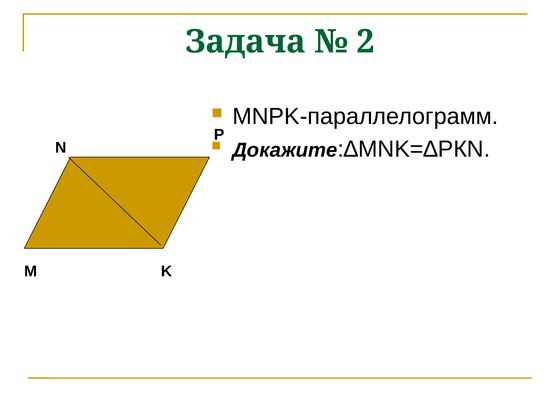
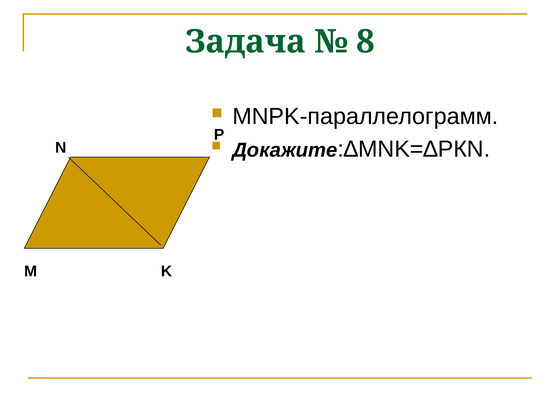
2: 2 -> 8 (365, 42)
